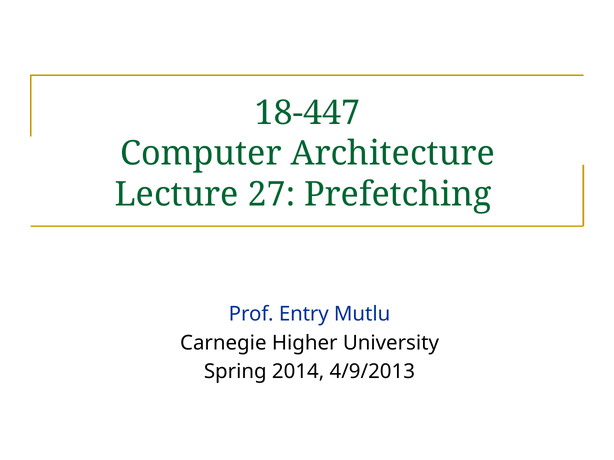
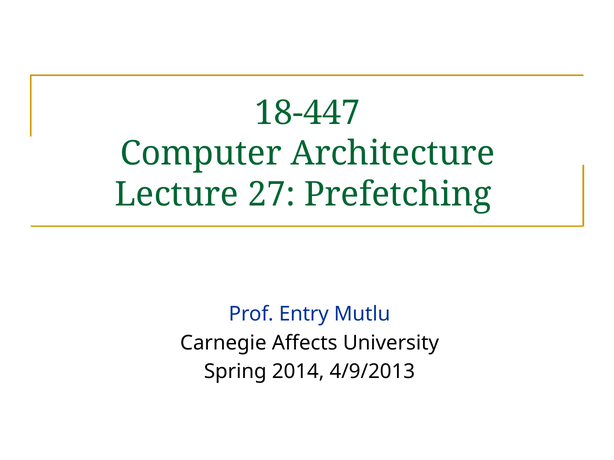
Higher: Higher -> Affects (305, 343)
